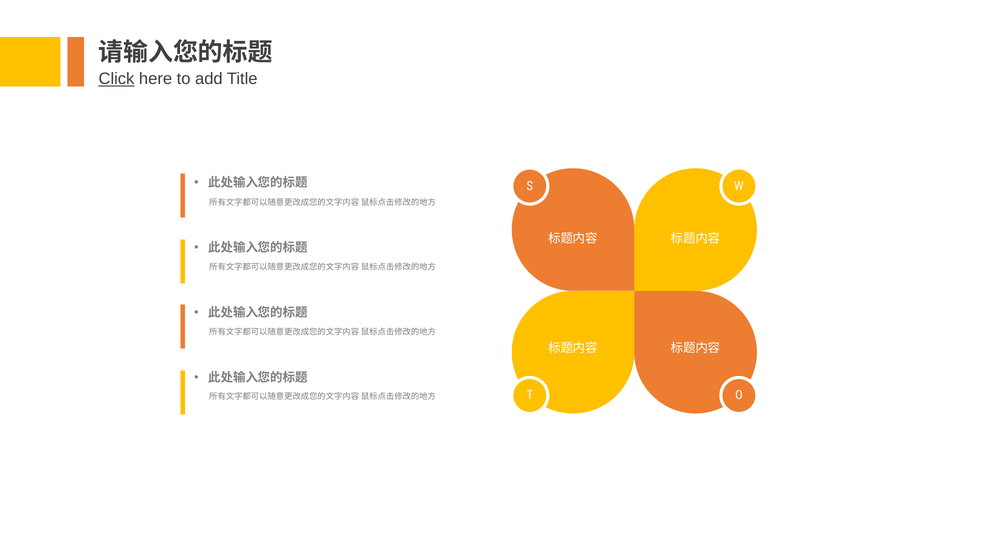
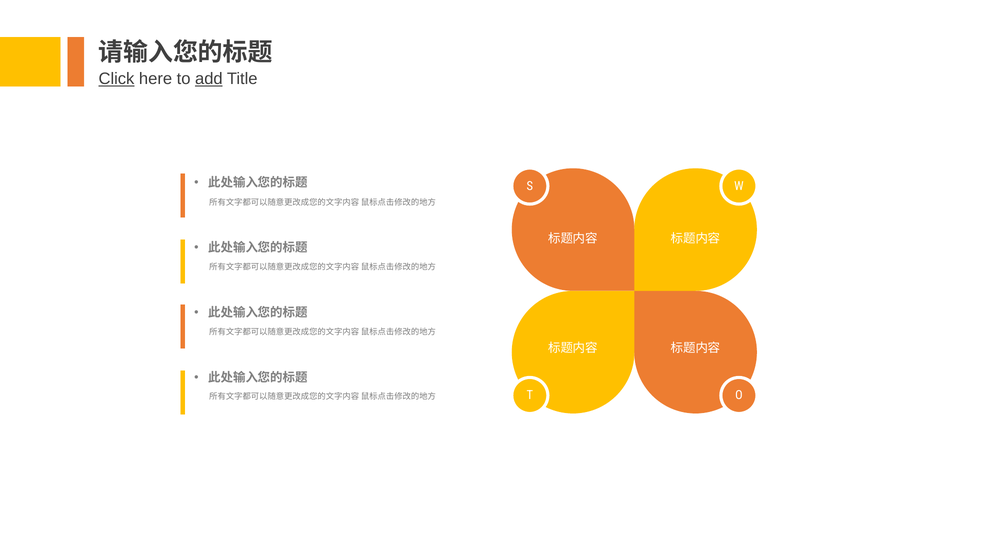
add underline: none -> present (209, 79)
